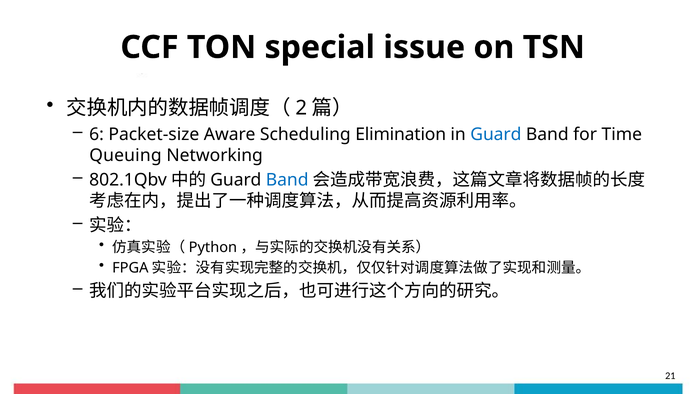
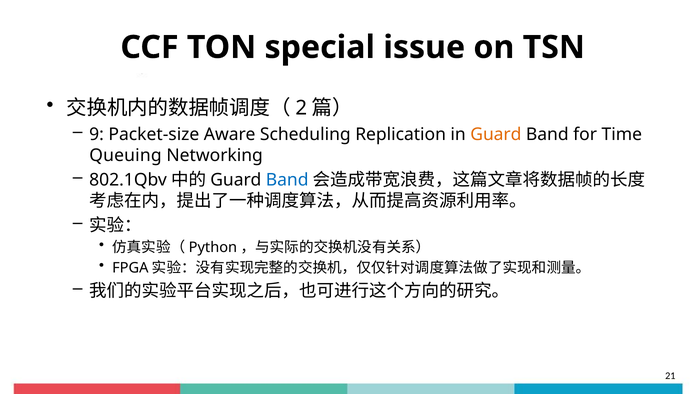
6: 6 -> 9 (97, 134)
Elimination: Elimination -> Replication (401, 134)
Guard colour: blue -> orange (496, 134)
